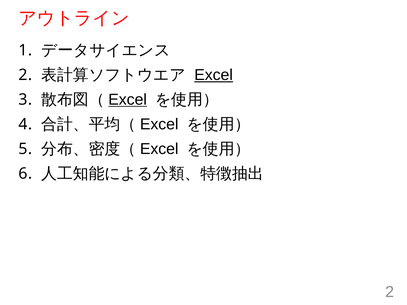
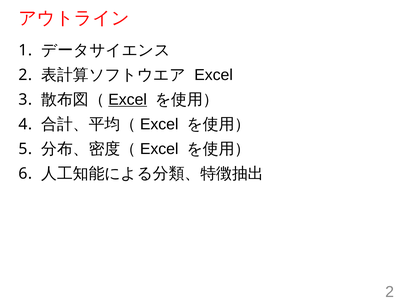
Excel underline: present -> none (214, 75)
